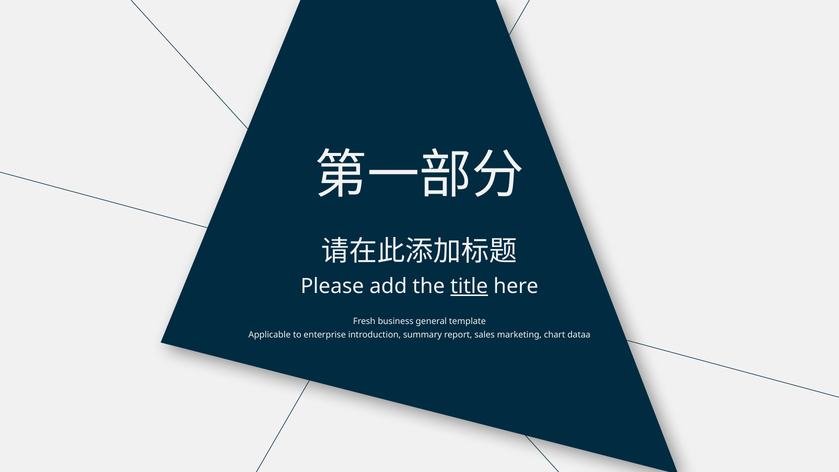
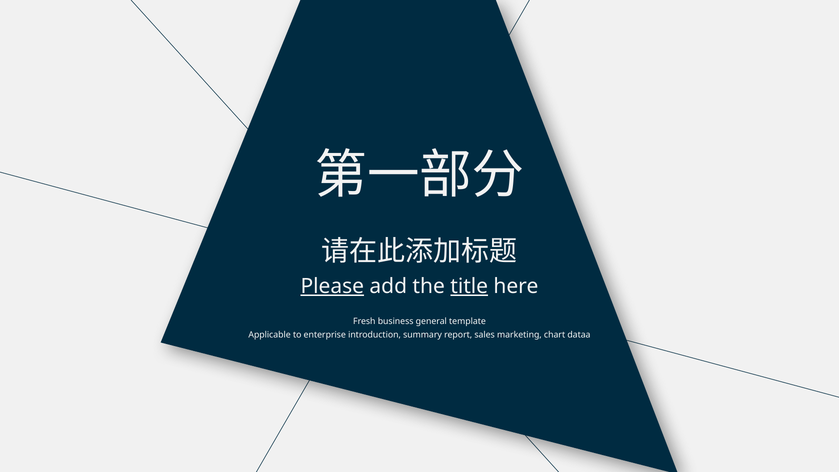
Please underline: none -> present (332, 286)
